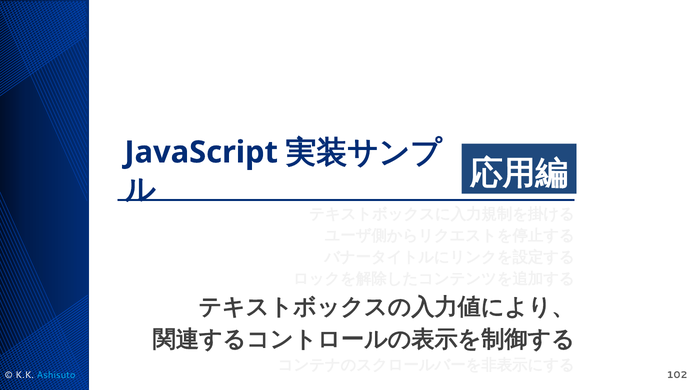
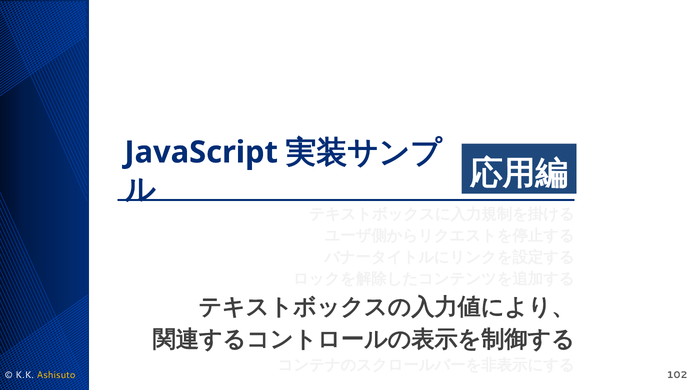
Ashisuto colour: light blue -> yellow (56, 376)
